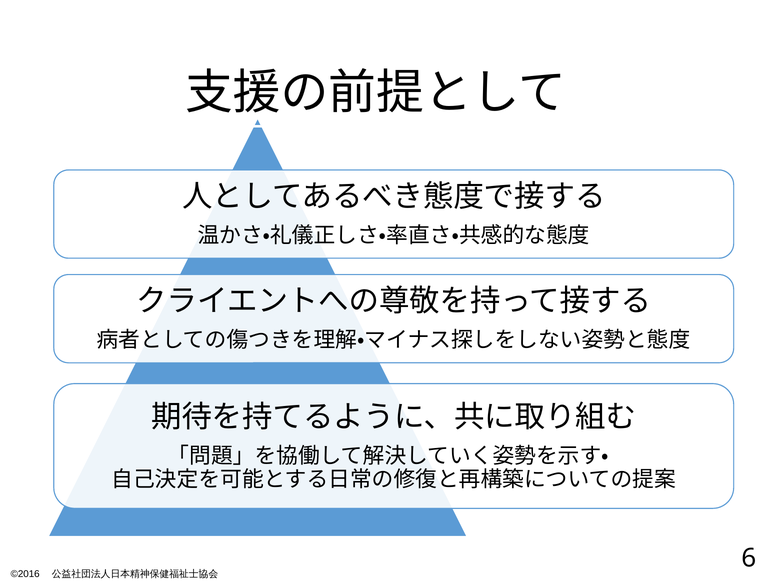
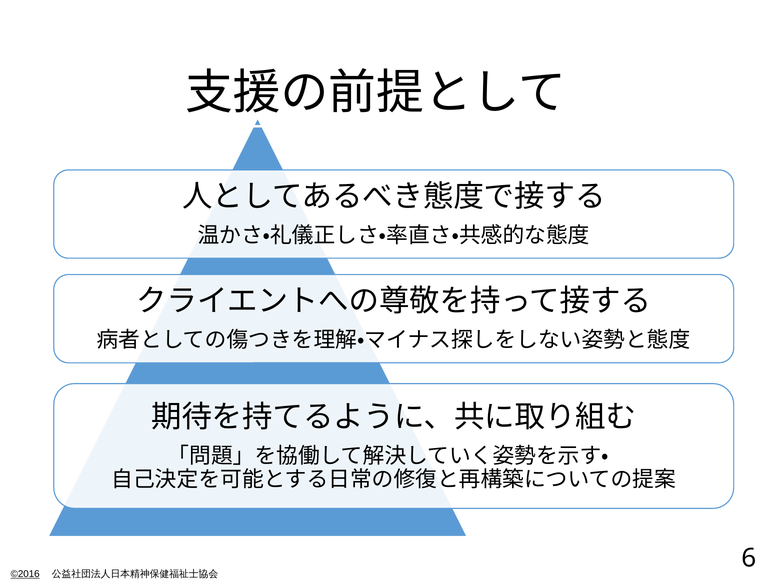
©2016 underline: none -> present (25, 575)
